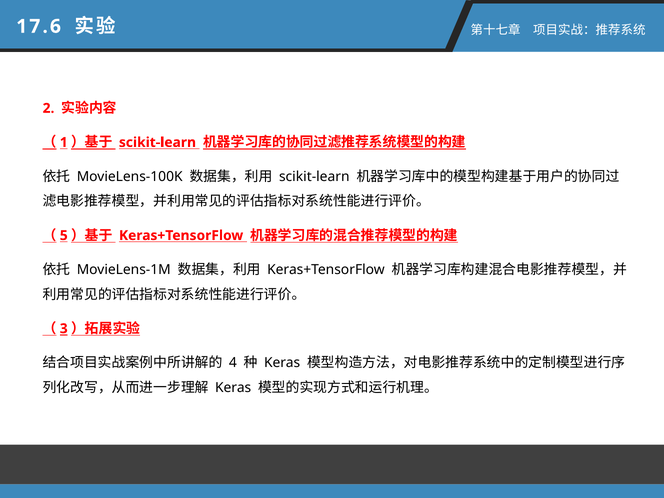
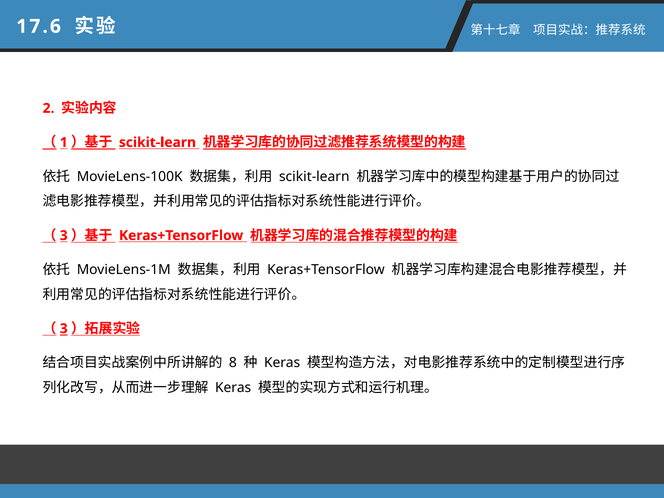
5: 5 -> 3 (64, 236)
4: 4 -> 8 (233, 363)
